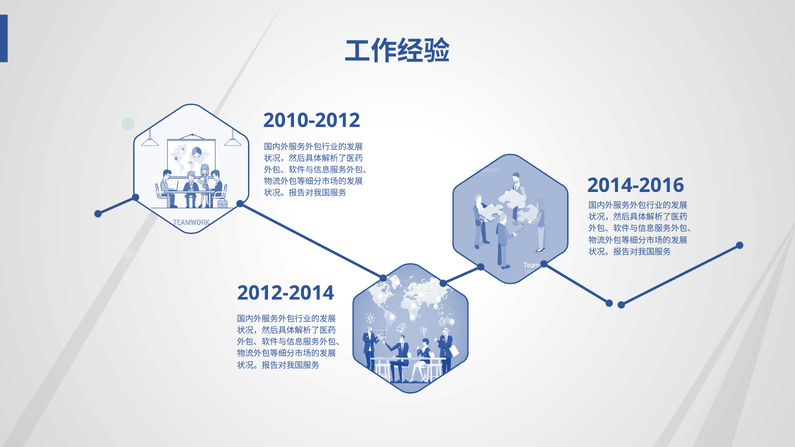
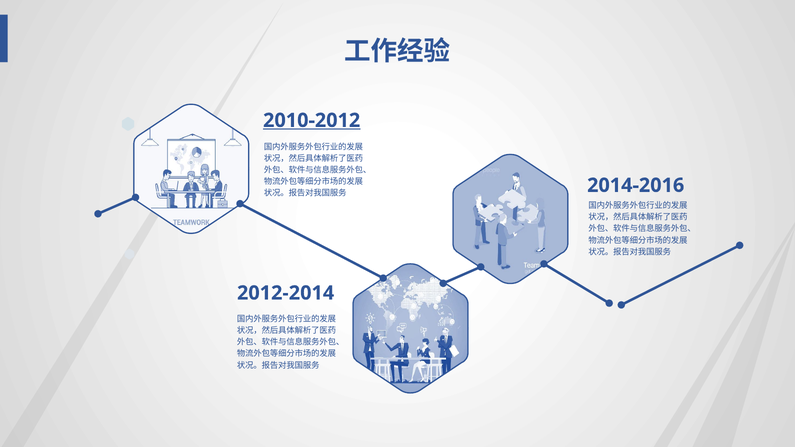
2010-2012 underline: none -> present (312, 120)
